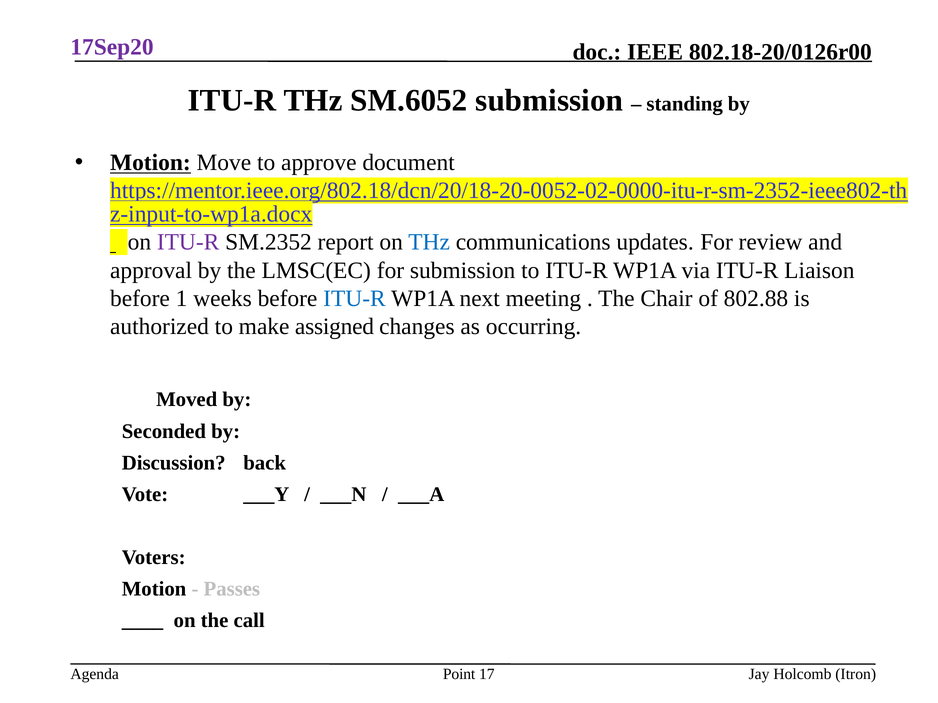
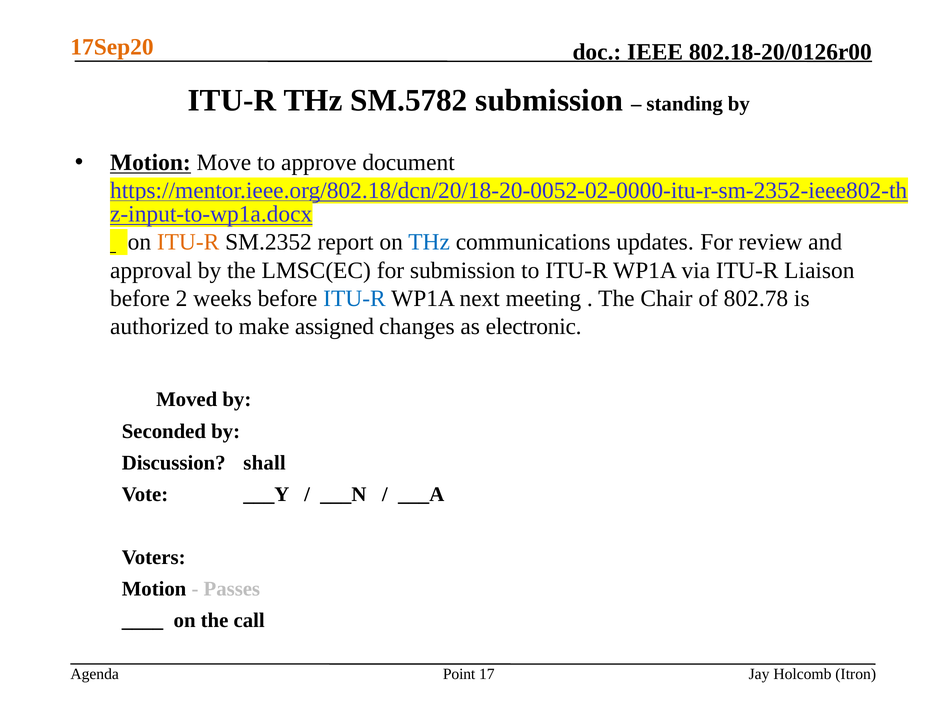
17Sep20 colour: purple -> orange (112, 47)
SM.6052: SM.6052 -> SM.5782 (409, 101)
ITU-R colour: purple -> orange (188, 242)
1: 1 -> 2 (182, 299)
802.88: 802.88 -> 802.78 (756, 299)
occurring: occurring -> electronic (534, 327)
back: back -> shall (265, 463)
